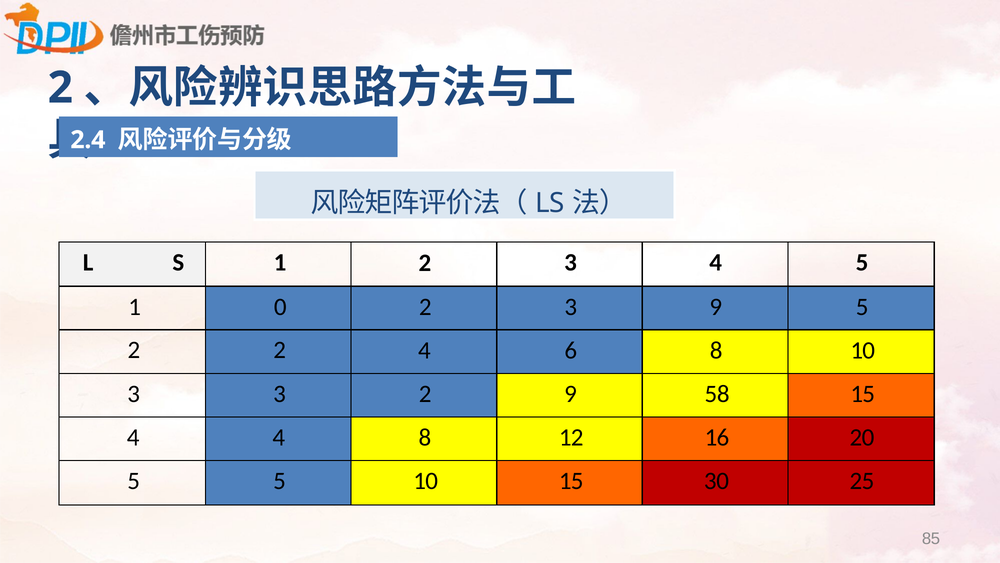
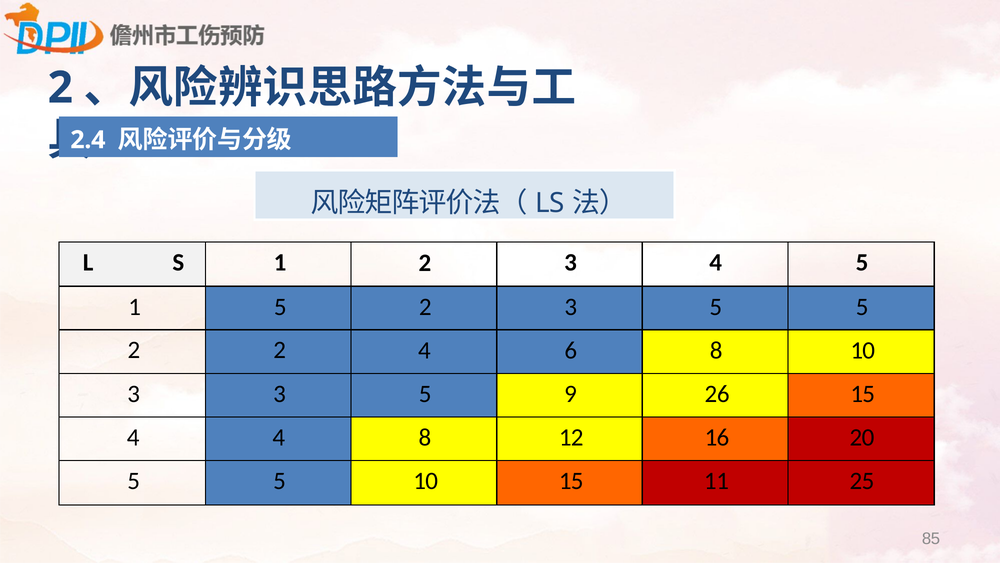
1 0: 0 -> 5 (280, 307)
2 3 9: 9 -> 5 (716, 307)
3 3 2: 2 -> 5 (425, 394)
58: 58 -> 26 (717, 394)
30: 30 -> 11 (716, 481)
